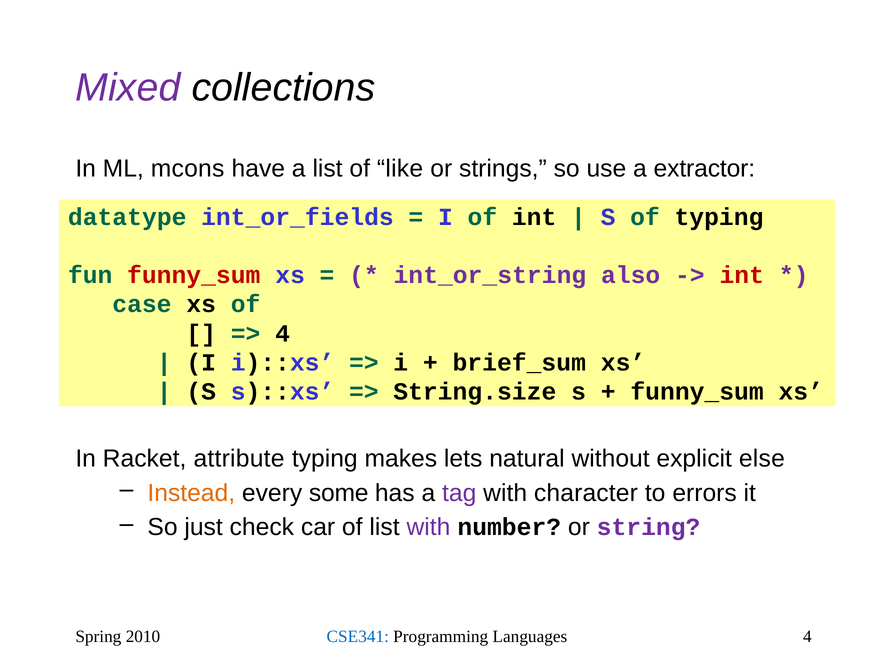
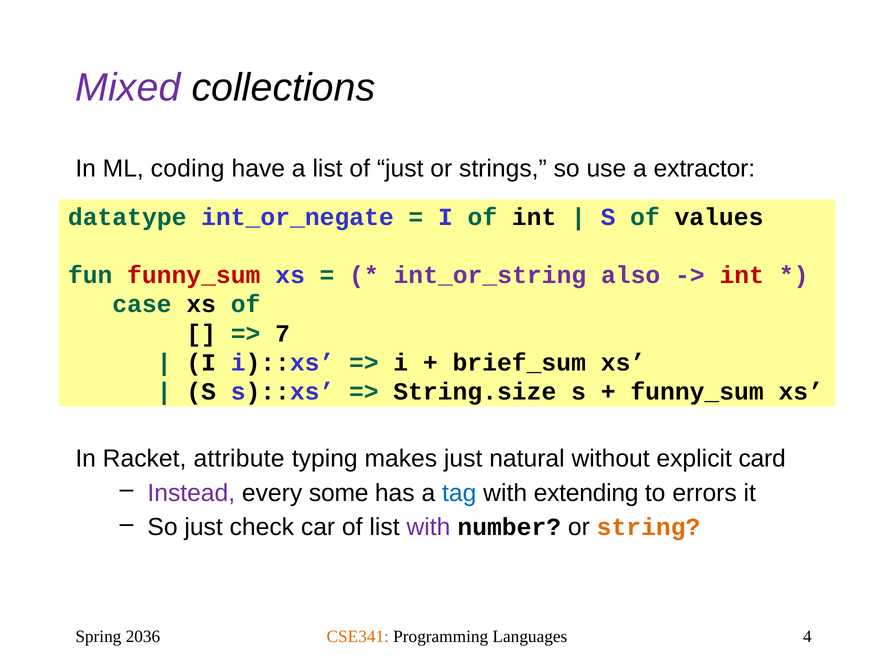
mcons: mcons -> coding (188, 169)
of like: like -> just (400, 169)
int_or_fields: int_or_fields -> int_or_negate (297, 217)
of typing: typing -> values (719, 217)
4: 4 -> 7 (283, 334)
makes lets: lets -> just (463, 459)
else: else -> card (762, 459)
Instead colour: orange -> purple (191, 493)
tag colour: purple -> blue (459, 493)
character: character -> extending (586, 493)
string colour: purple -> orange (649, 528)
2010: 2010 -> 2036 (143, 637)
CSE341 colour: blue -> orange (358, 637)
